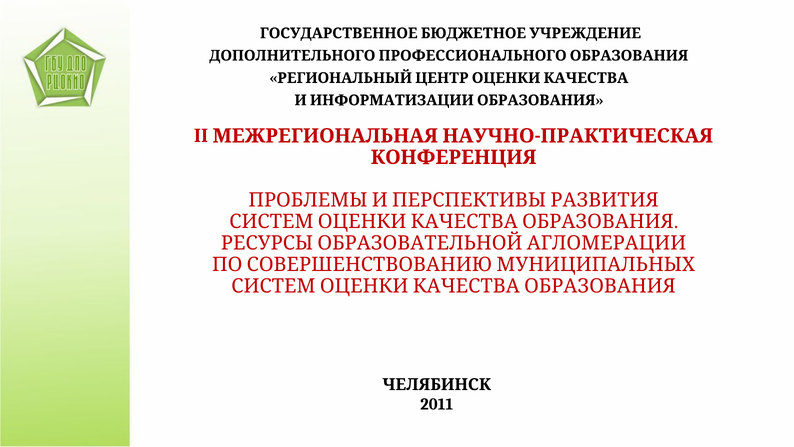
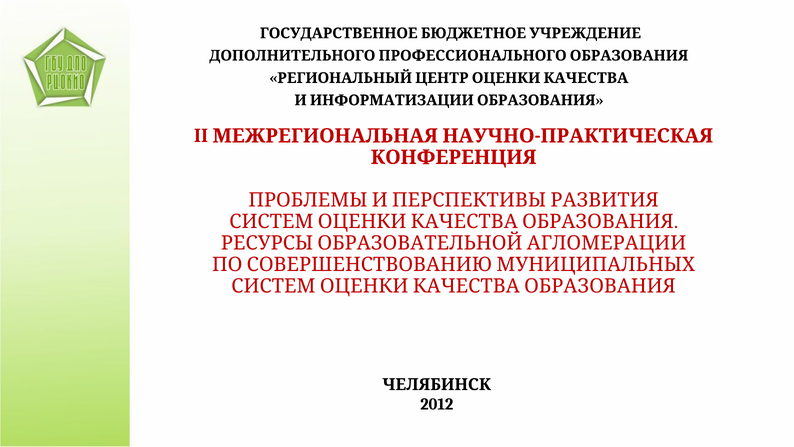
2011: 2011 -> 2012 (437, 404)
